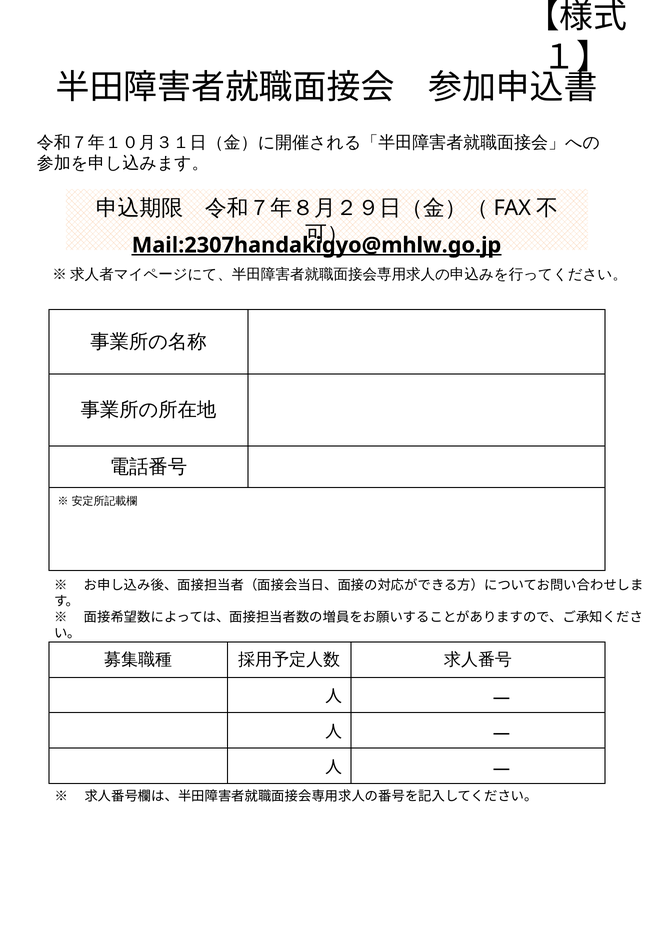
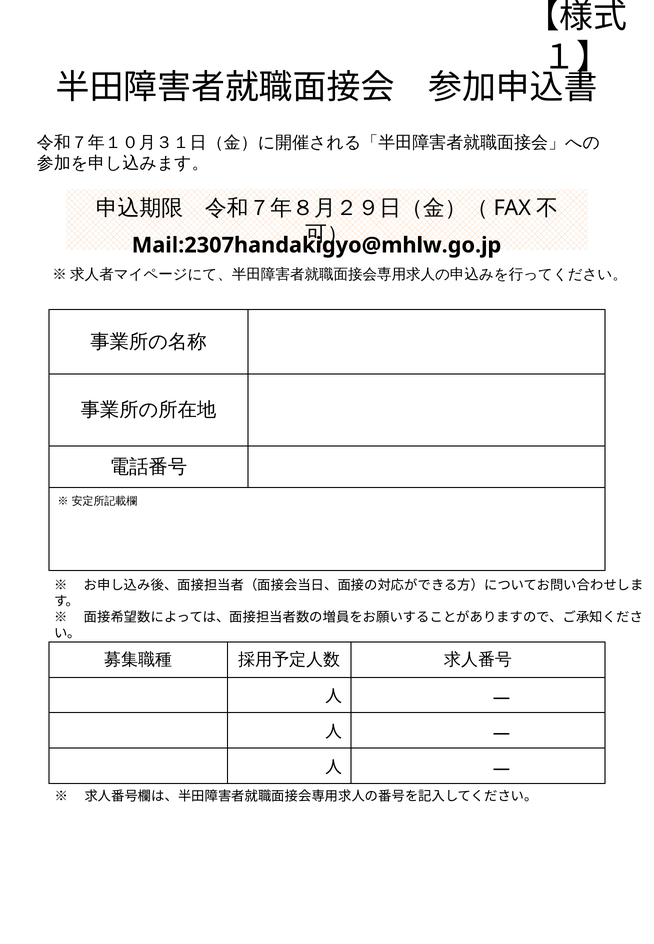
Mail:2307handakigyo@mhlw.go.jp underline: present -> none (317, 245)
